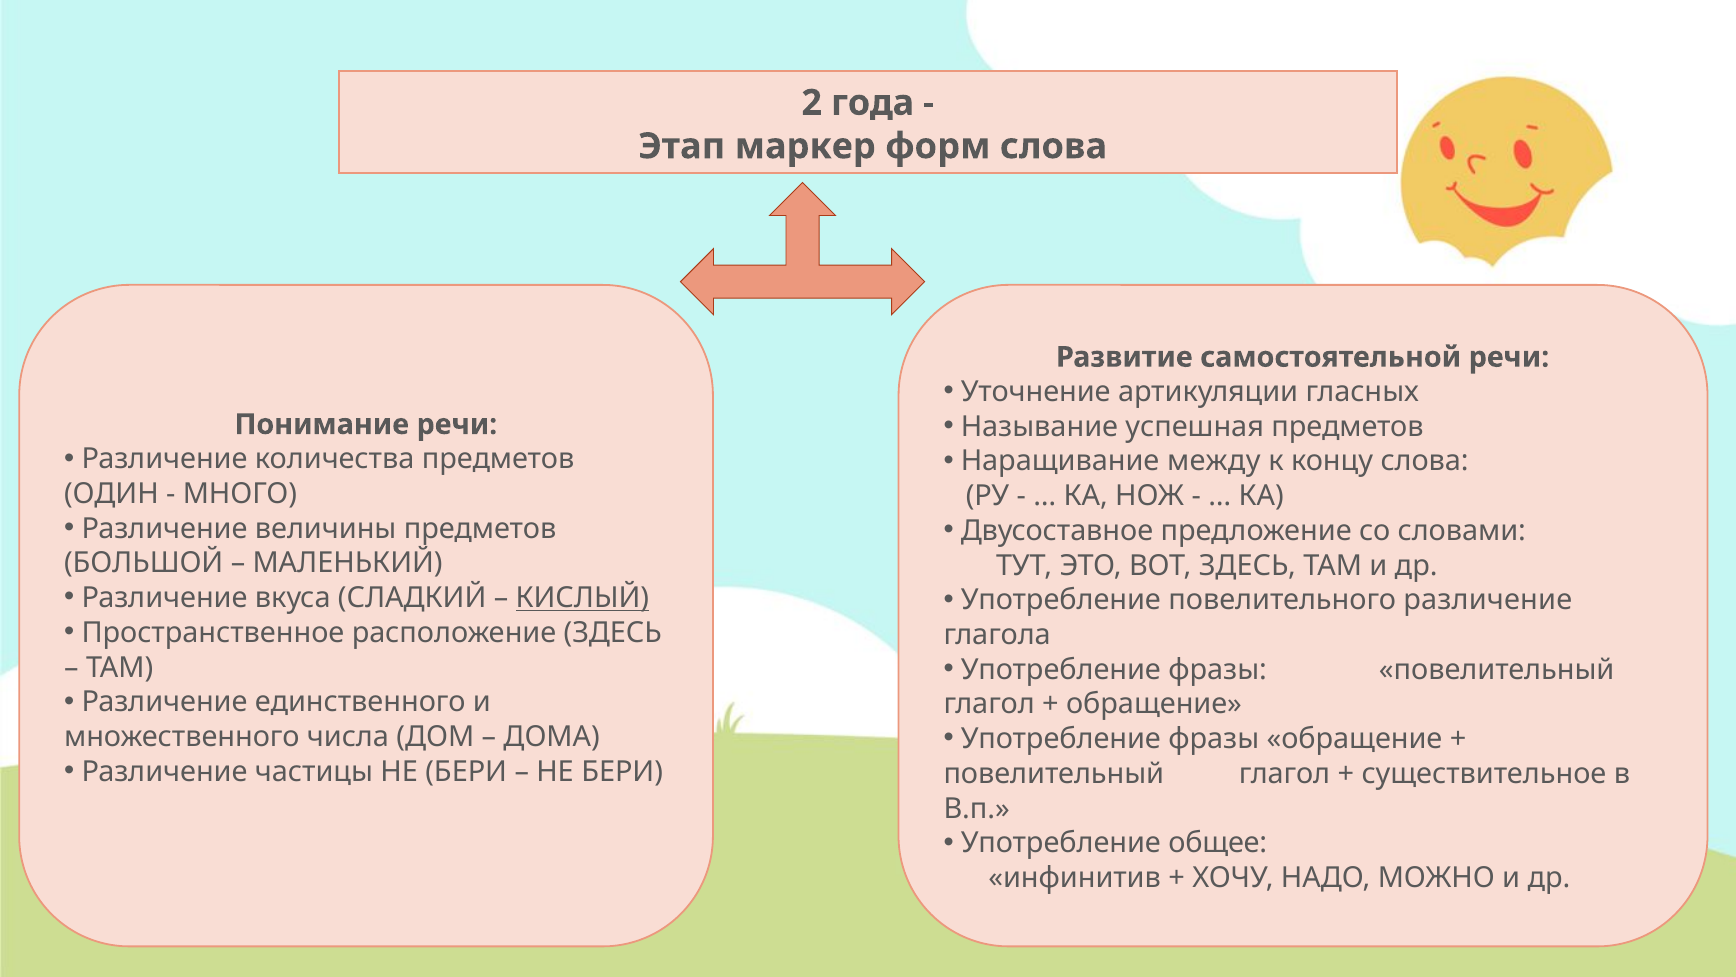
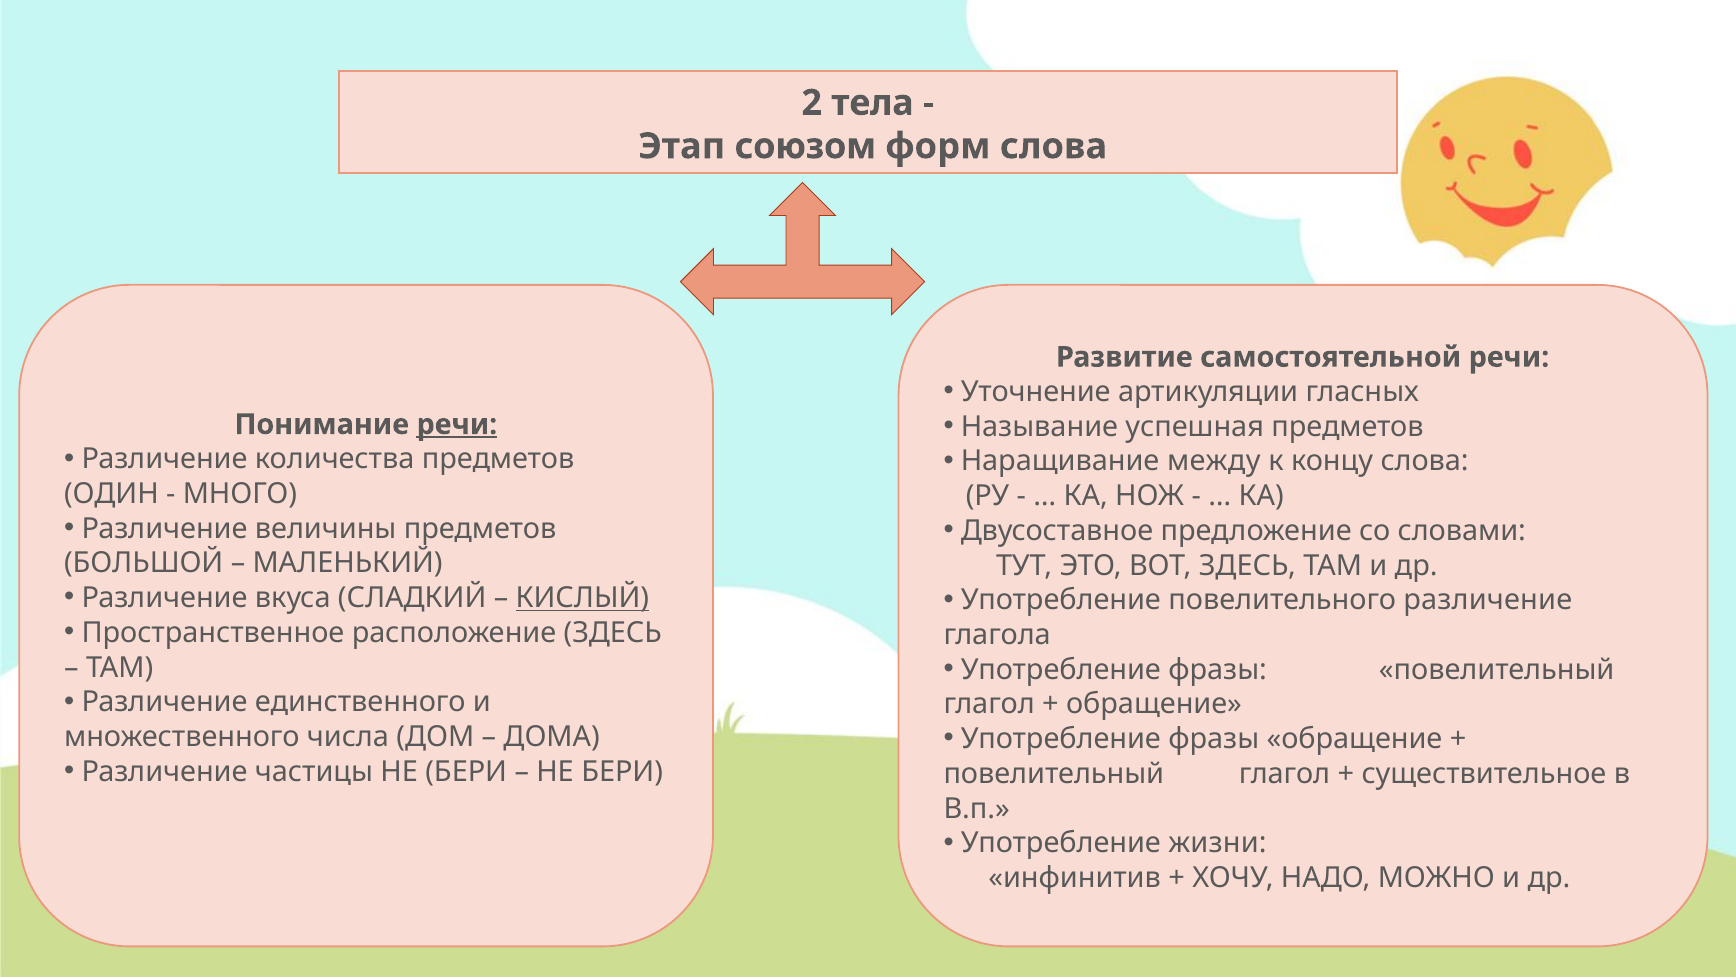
года: года -> тела (873, 103)
маркер: маркер -> союзом (805, 146)
речи underline: none -> present (457, 424)
общее: общее -> жизни (1218, 843)
